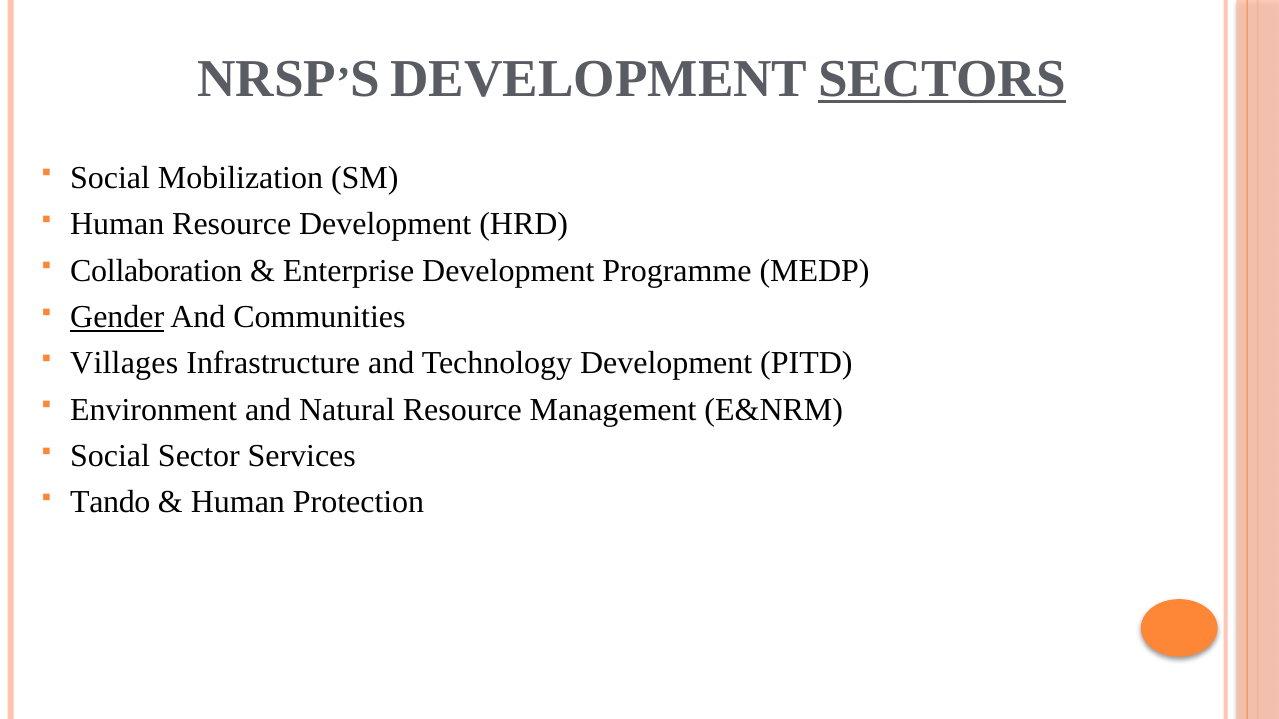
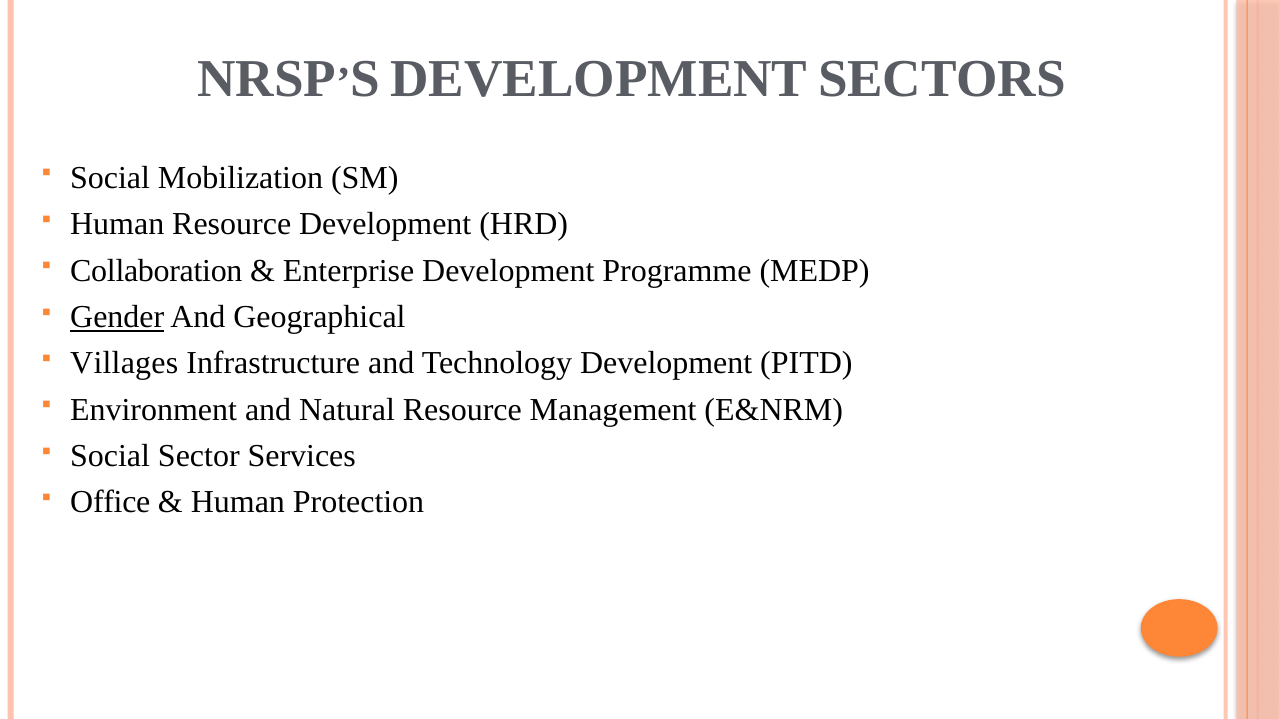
SECTORS underline: present -> none (942, 79)
Communities: Communities -> Geographical (319, 317)
Tando: Tando -> Office (110, 503)
